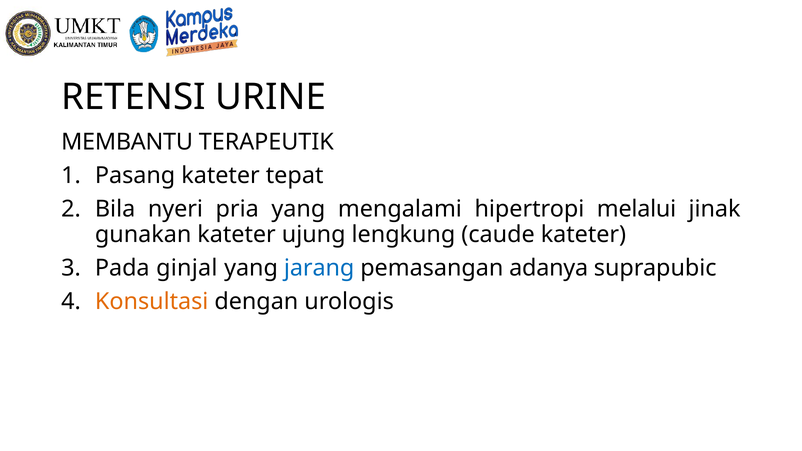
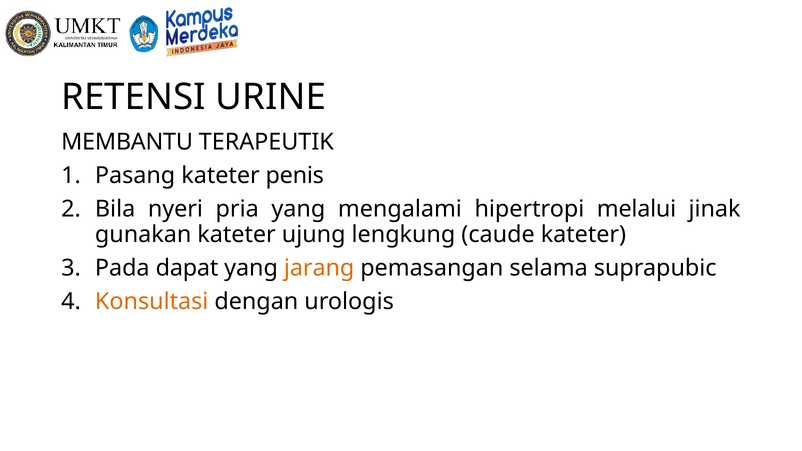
tepat: tepat -> penis (295, 176)
ginjal: ginjal -> dapat (187, 268)
jarang colour: blue -> orange (319, 268)
adanya: adanya -> selama (549, 268)
